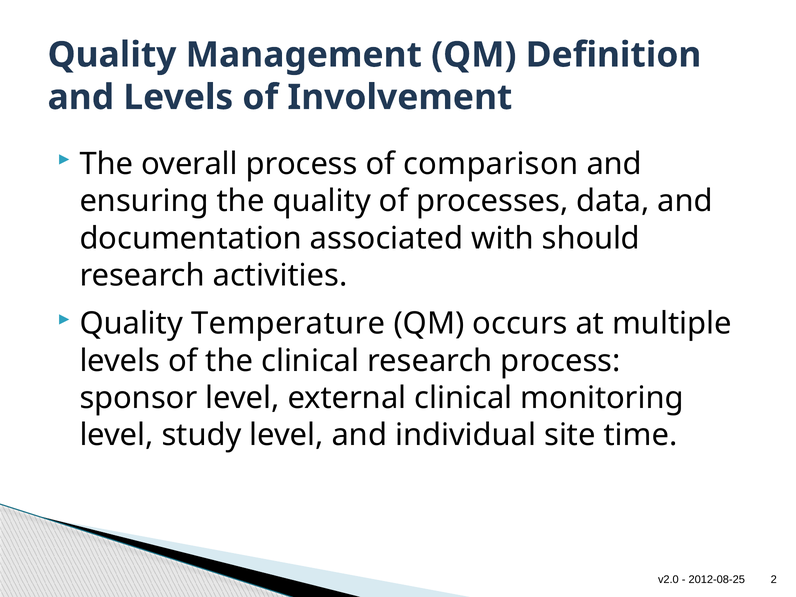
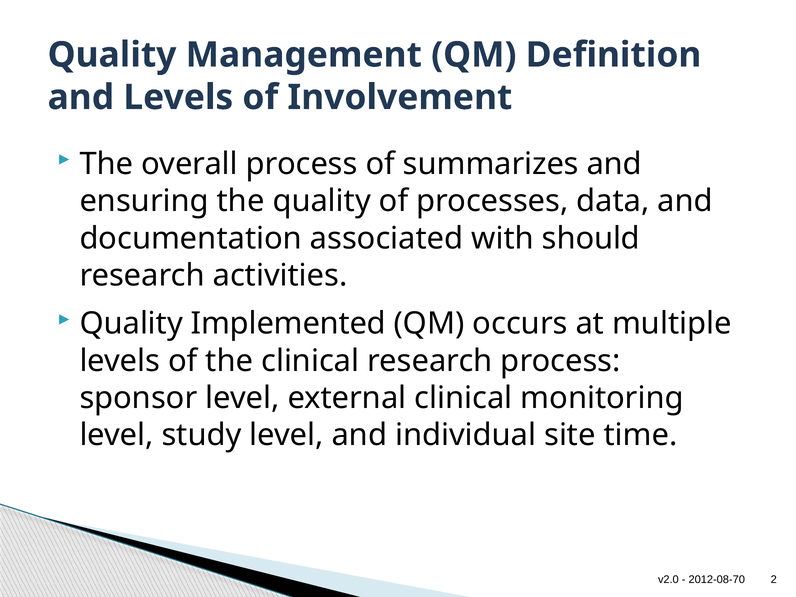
comparison: comparison -> summarizes (491, 164)
Temperature: Temperature -> Implemented (288, 324)
2012-08-25: 2012-08-25 -> 2012-08-70 (717, 580)
